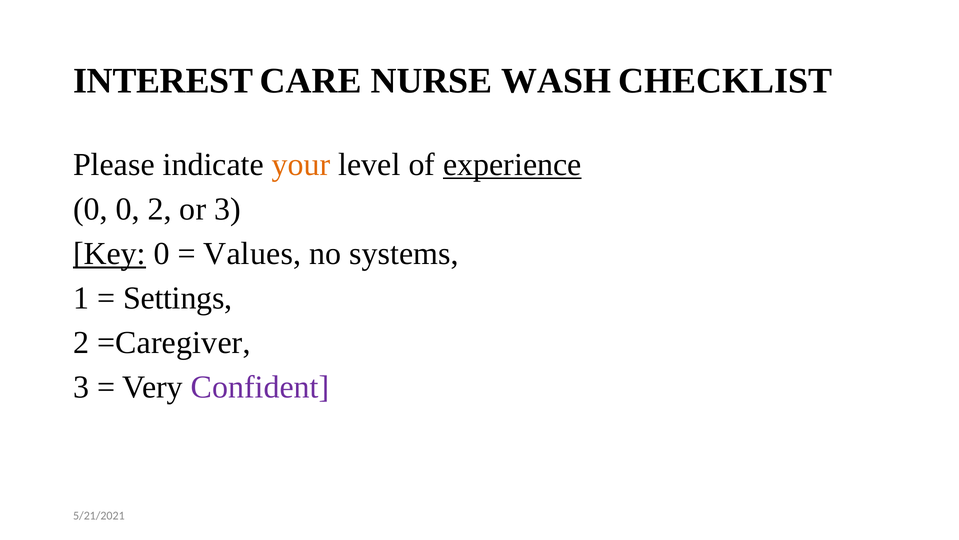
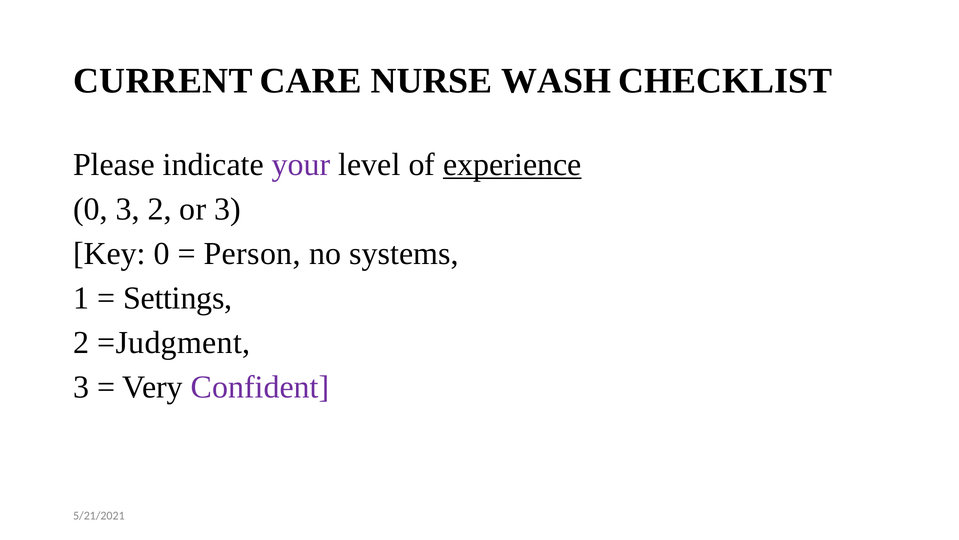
INTEREST: INTEREST -> CURRENT (163, 81)
your colour: orange -> purple (301, 164)
0 0: 0 -> 3 (128, 209)
Key underline: present -> none (109, 253)
Values: Values -> Person (252, 253)
=Caregiver: =Caregiver -> =Judgment (174, 342)
